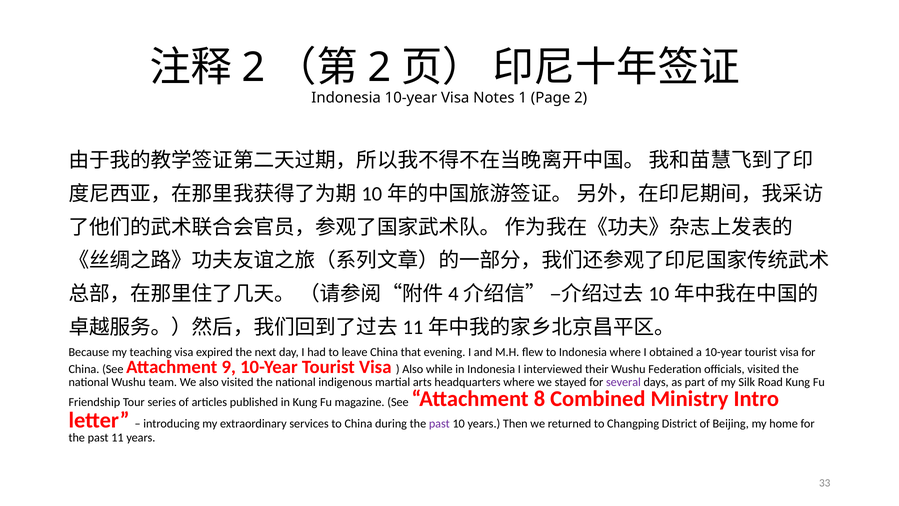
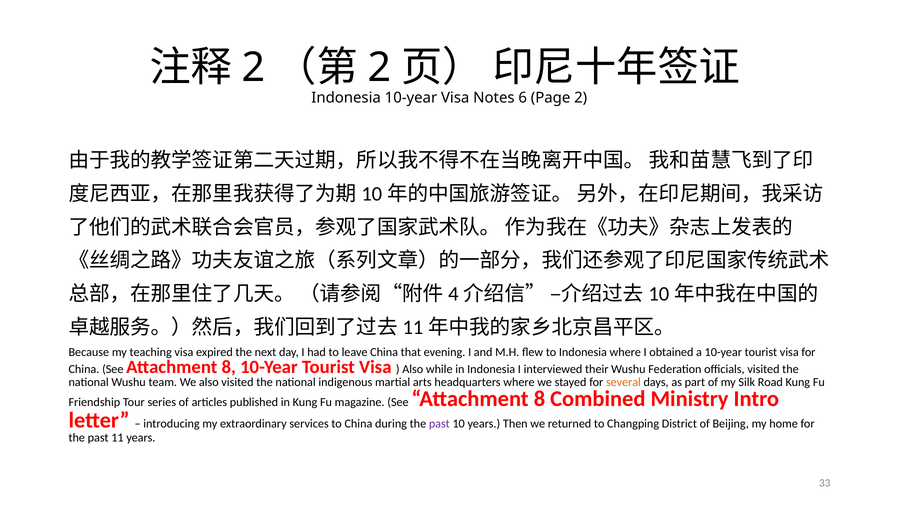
1: 1 -> 6 (523, 98)
China See Attachment 9: 9 -> 8 (229, 367)
several colour: purple -> orange (623, 382)
